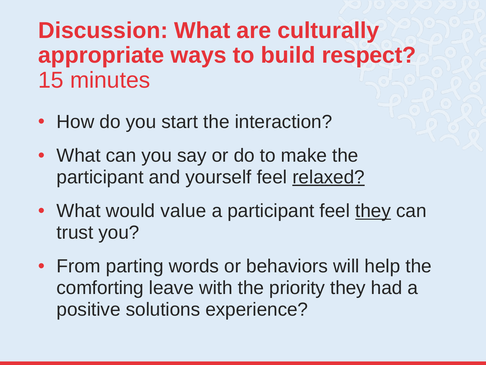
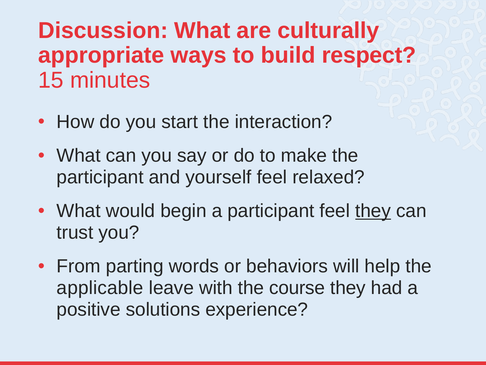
relaxed underline: present -> none (329, 177)
value: value -> begin (183, 211)
comforting: comforting -> applicable (100, 288)
priority: priority -> course (297, 288)
